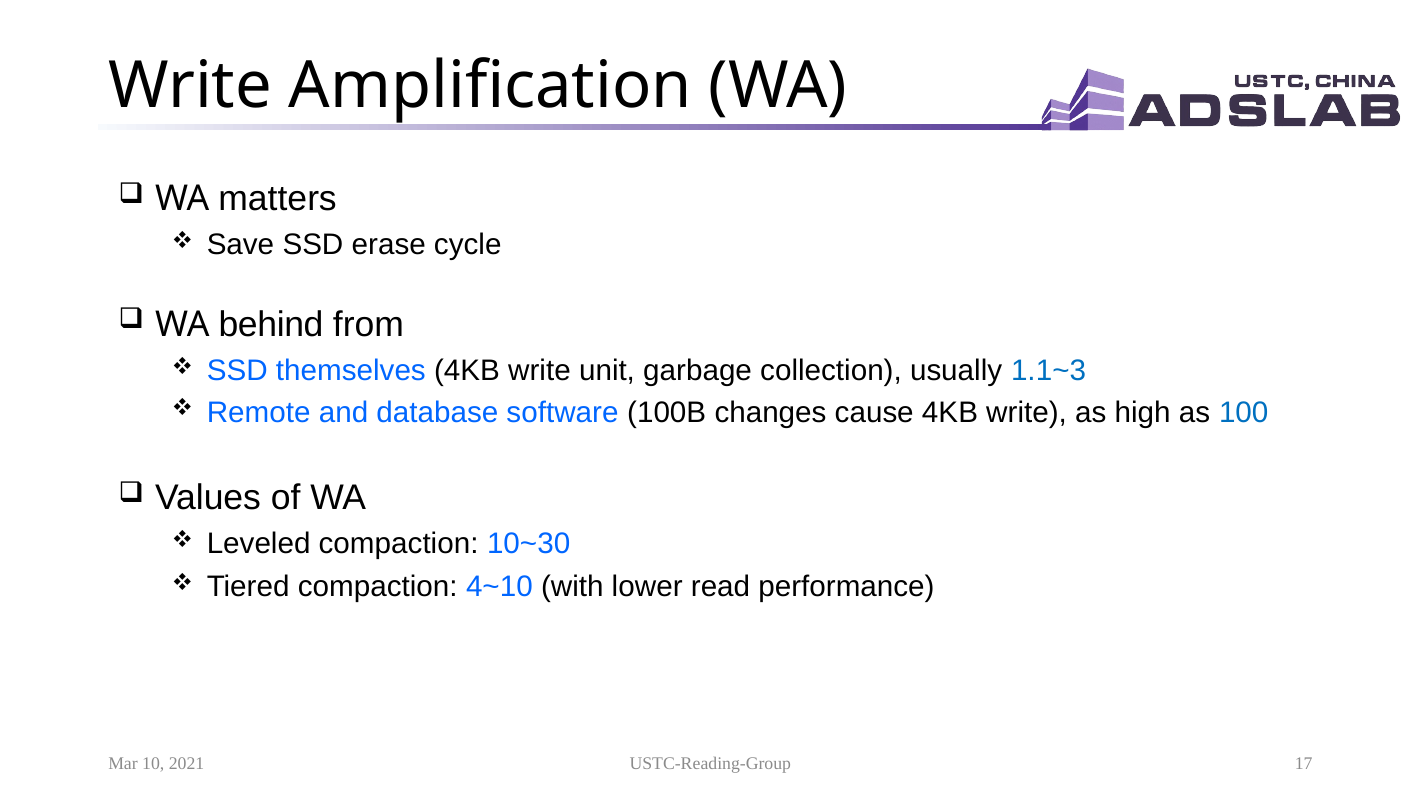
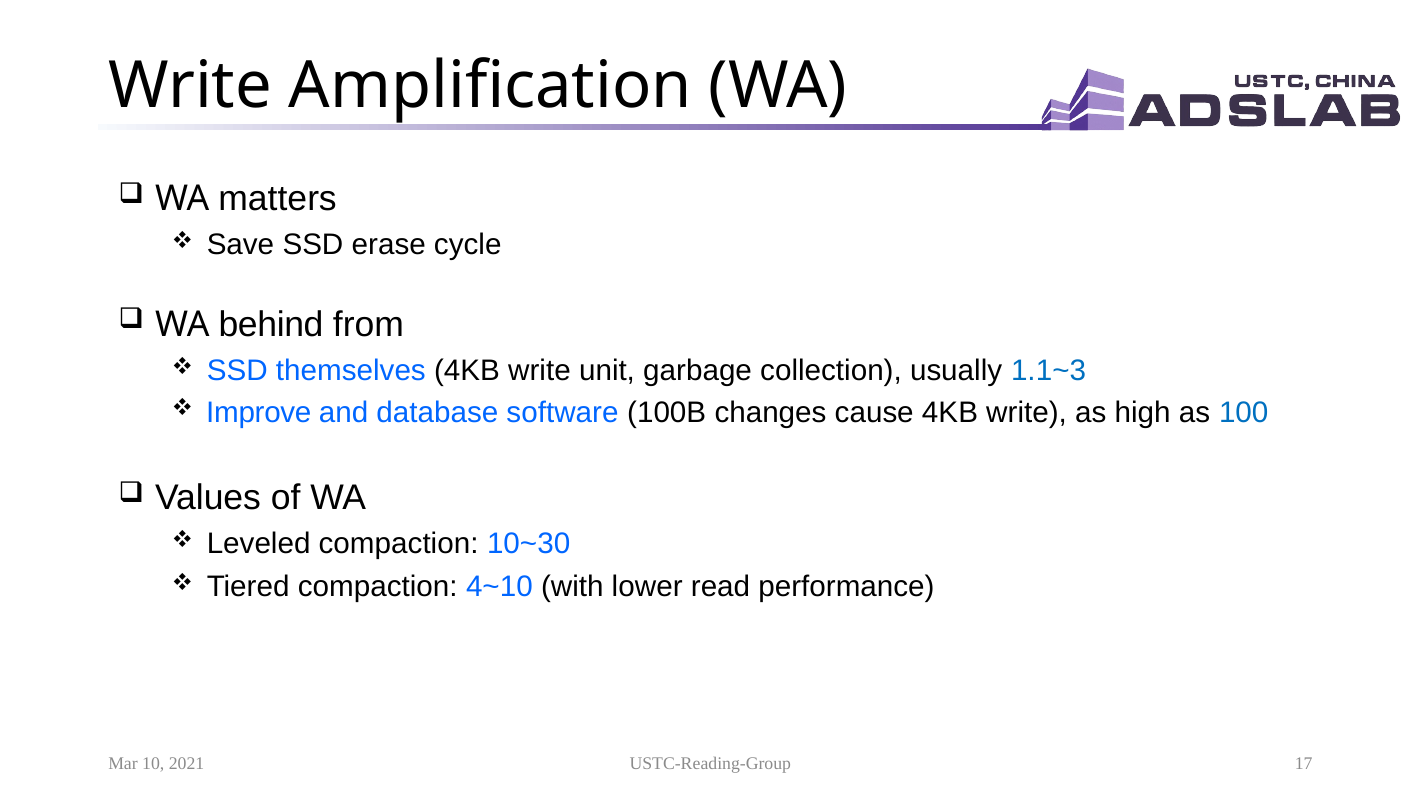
Remote: Remote -> Improve (259, 412)
